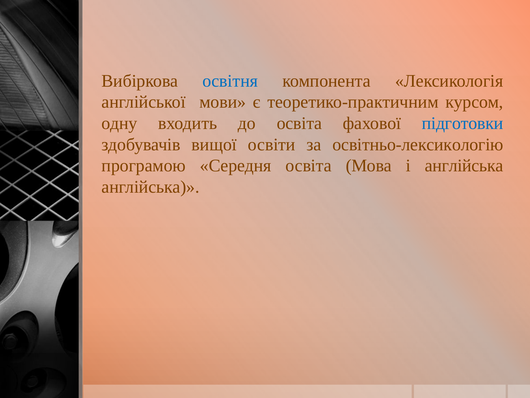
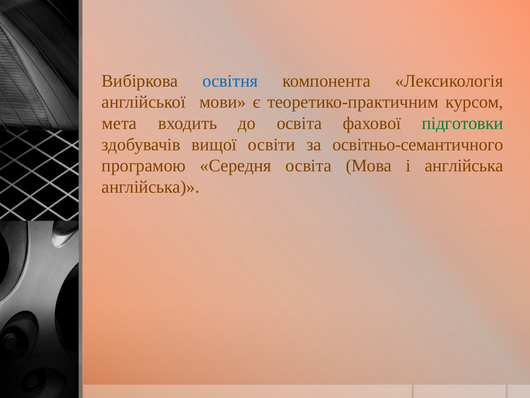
одну: одну -> мета (119, 123)
підготовки colour: blue -> green (463, 123)
освітньо-лексикологію: освітньо-лексикологію -> освітньо-семантичного (418, 144)
